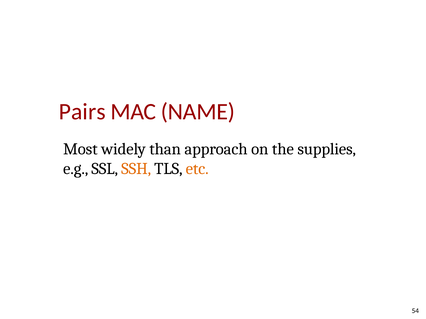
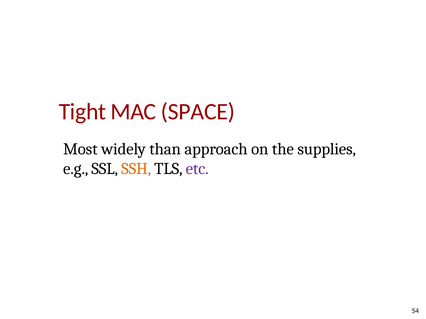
Pairs: Pairs -> Tight (82, 112)
NAME: NAME -> SPACE (198, 112)
etc colour: orange -> purple (197, 169)
